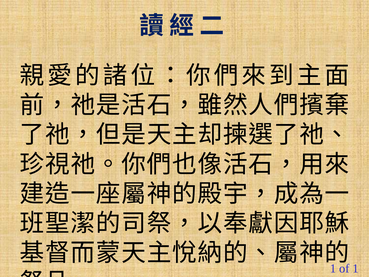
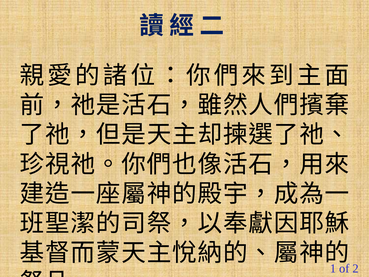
1: 1 -> 2 (355, 268)
